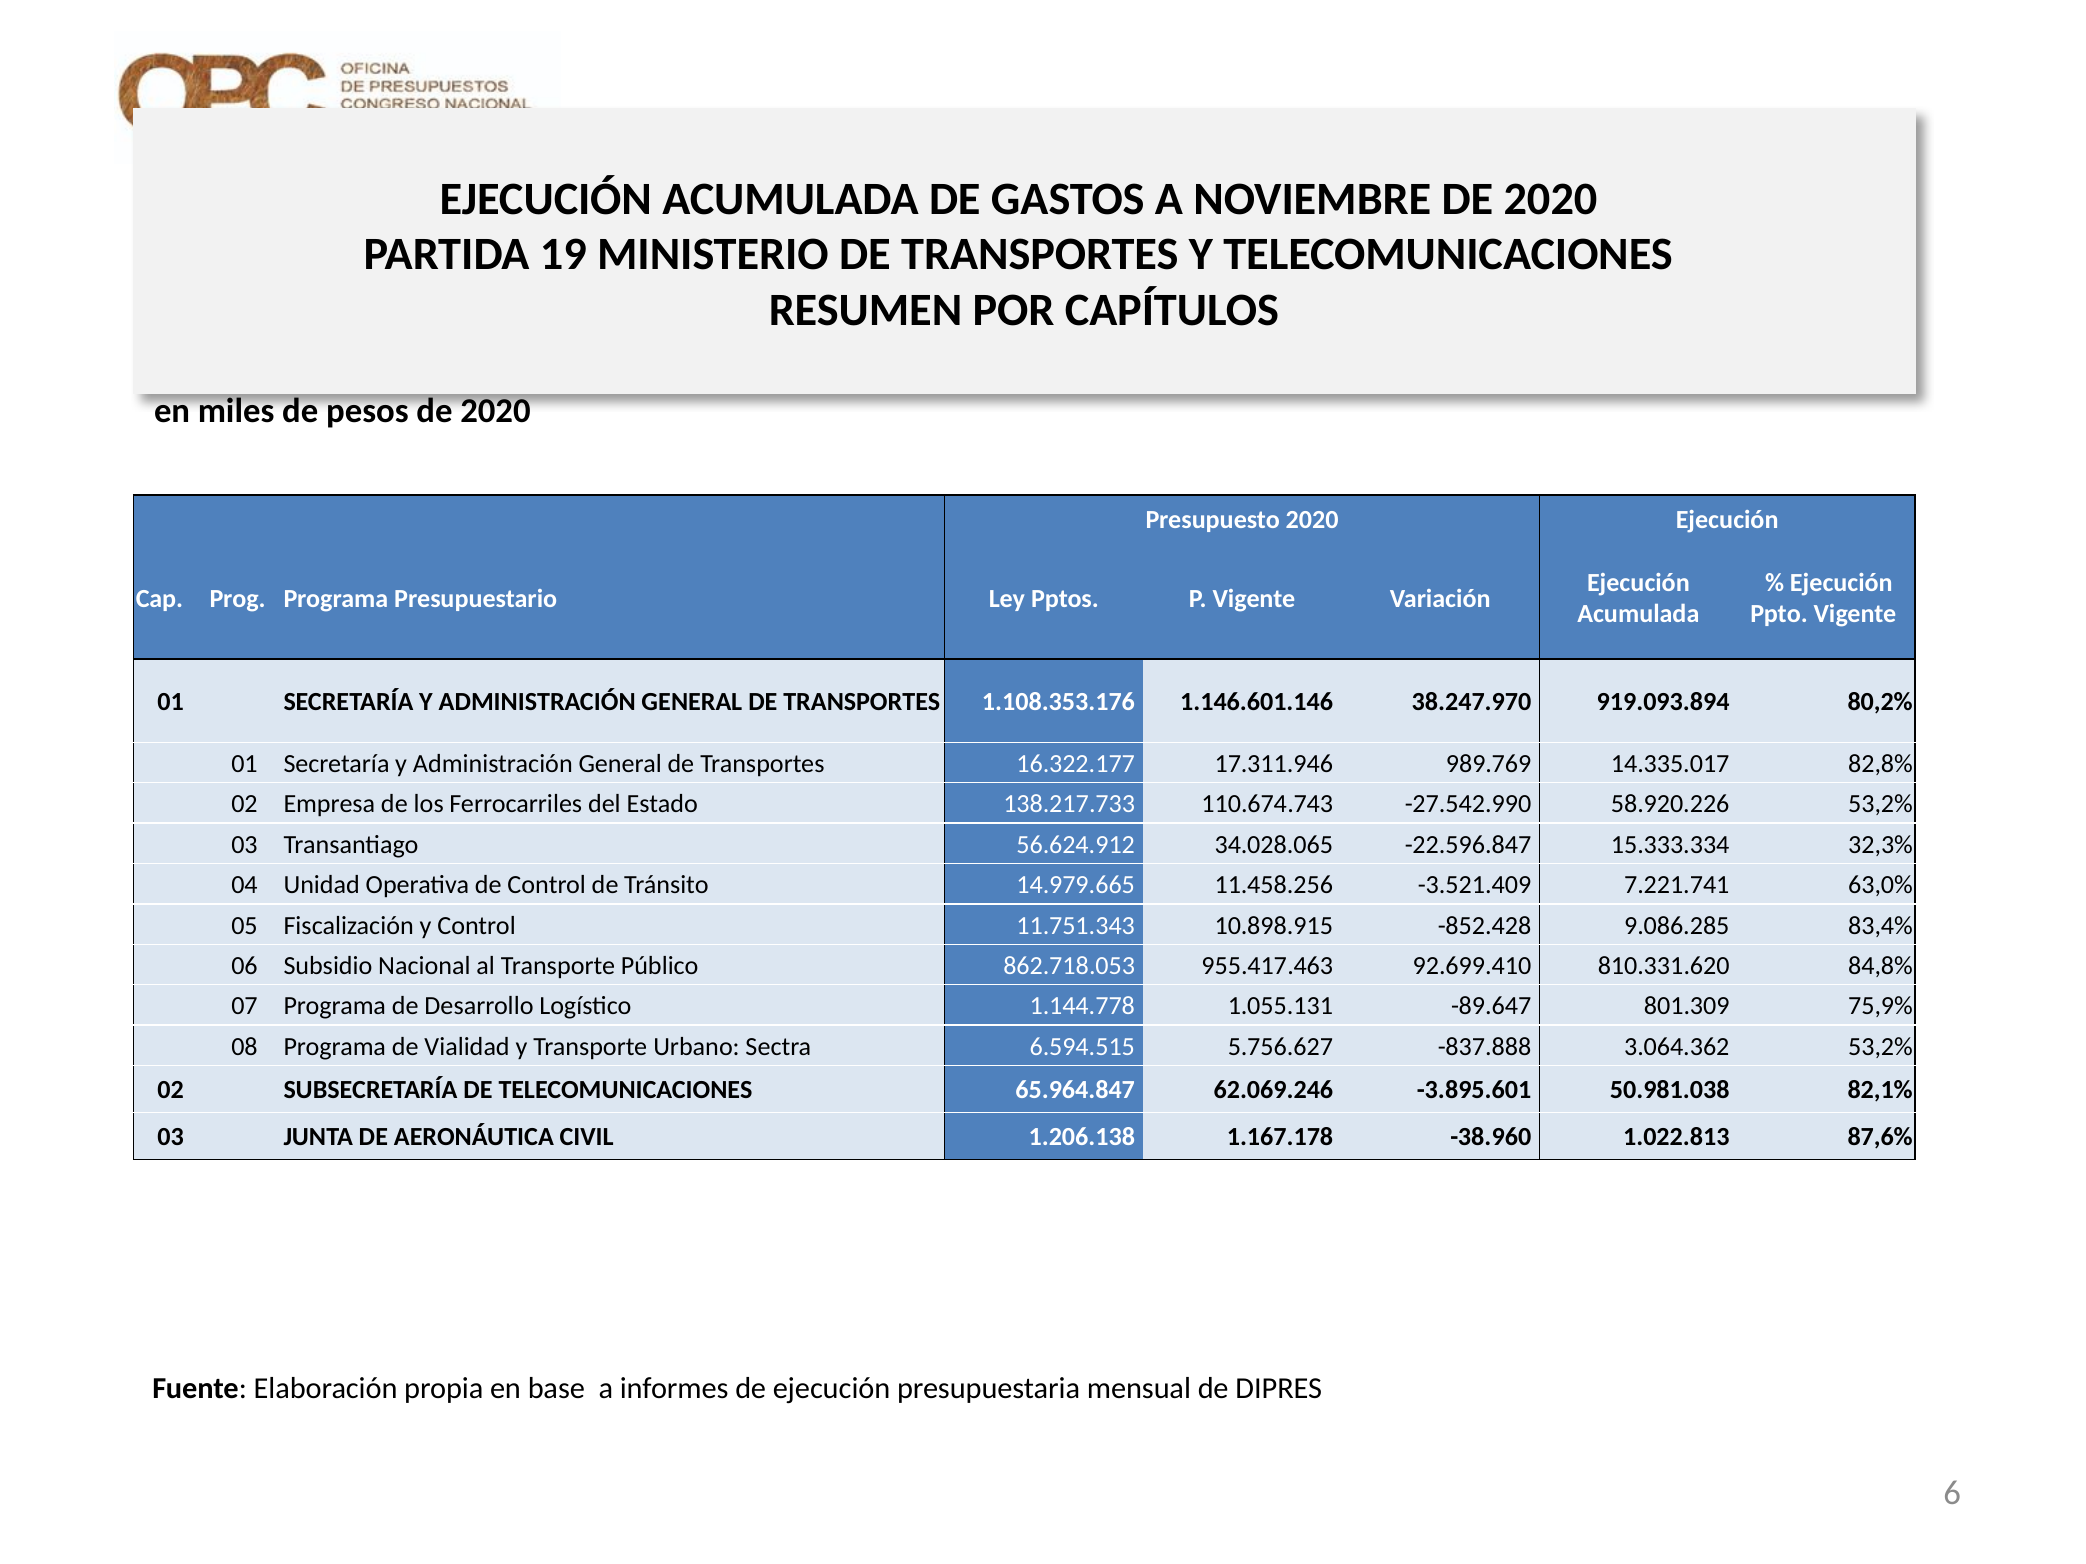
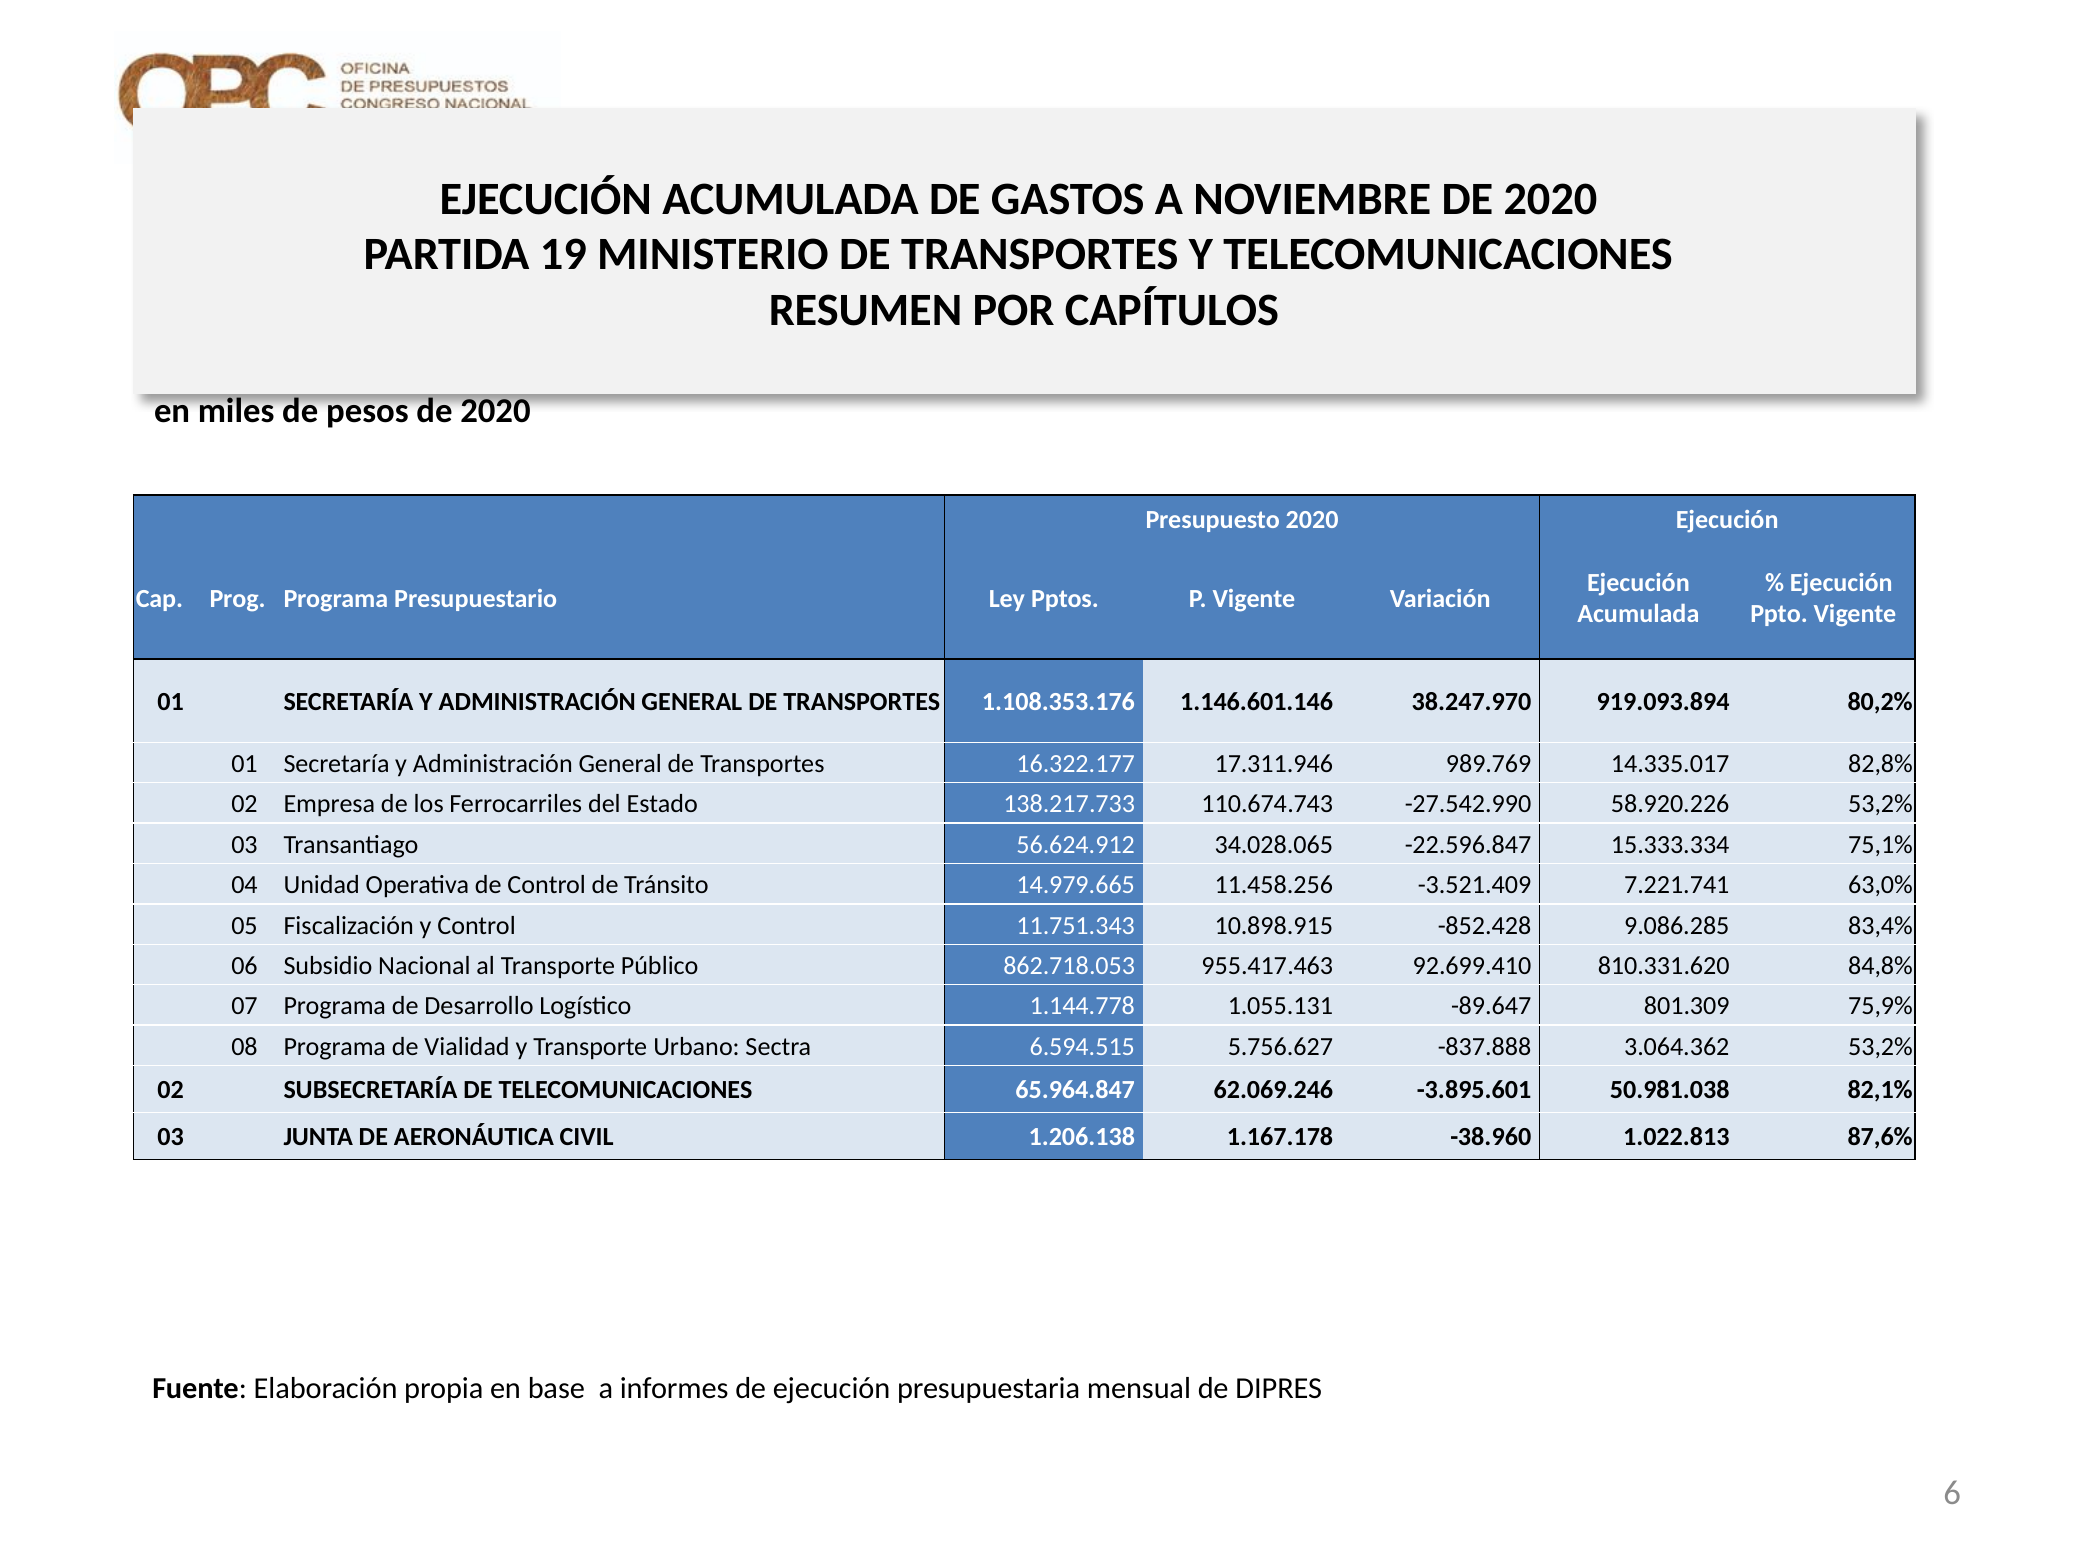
32,3%: 32,3% -> 75,1% (1881, 845)
